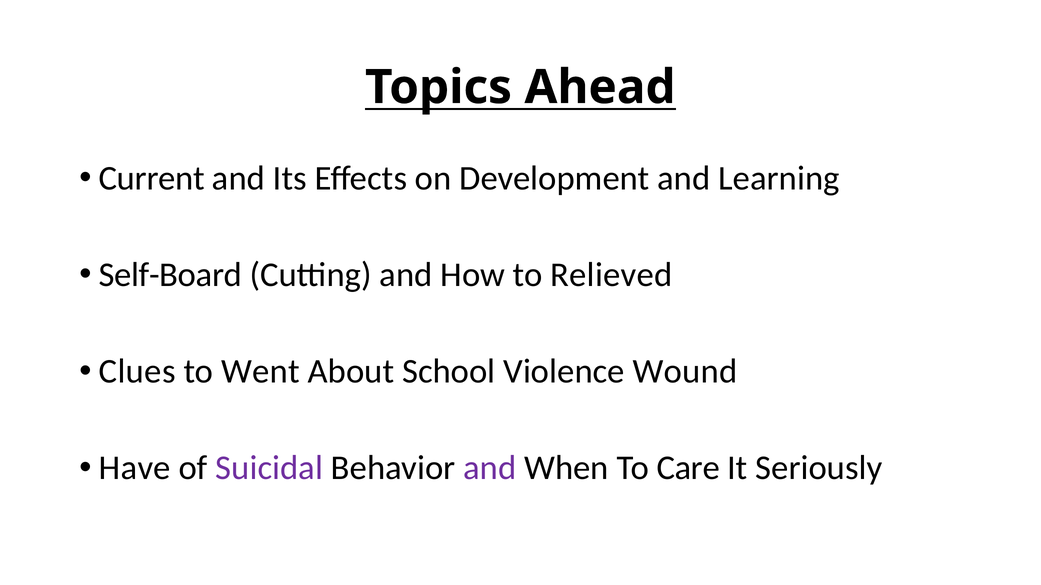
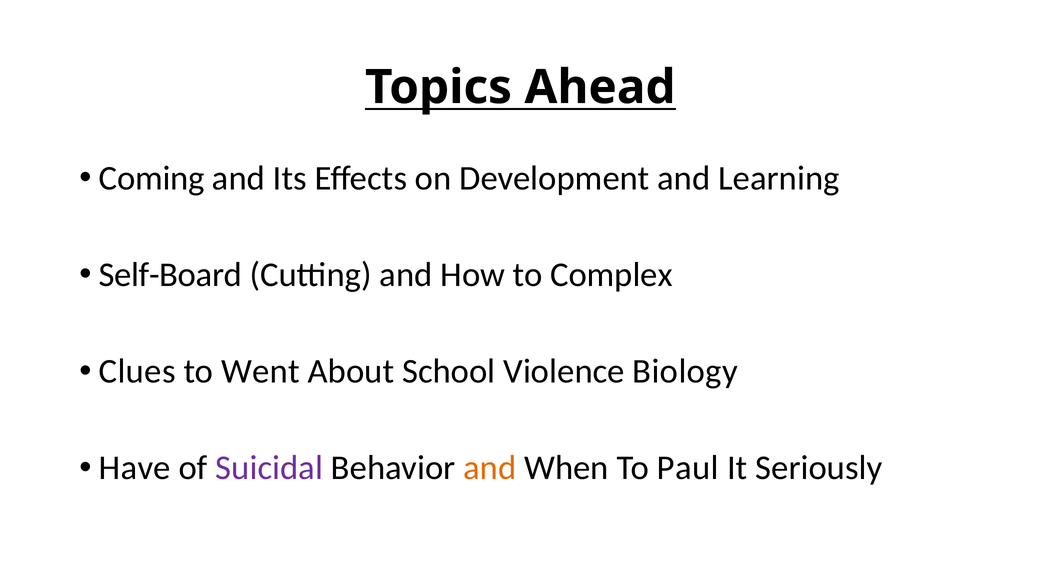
Current: Current -> Coming (152, 178)
Relieved: Relieved -> Complex (611, 275)
Wound: Wound -> Biology (685, 372)
and colour: purple -> orange (490, 468)
Care: Care -> Paul (688, 468)
